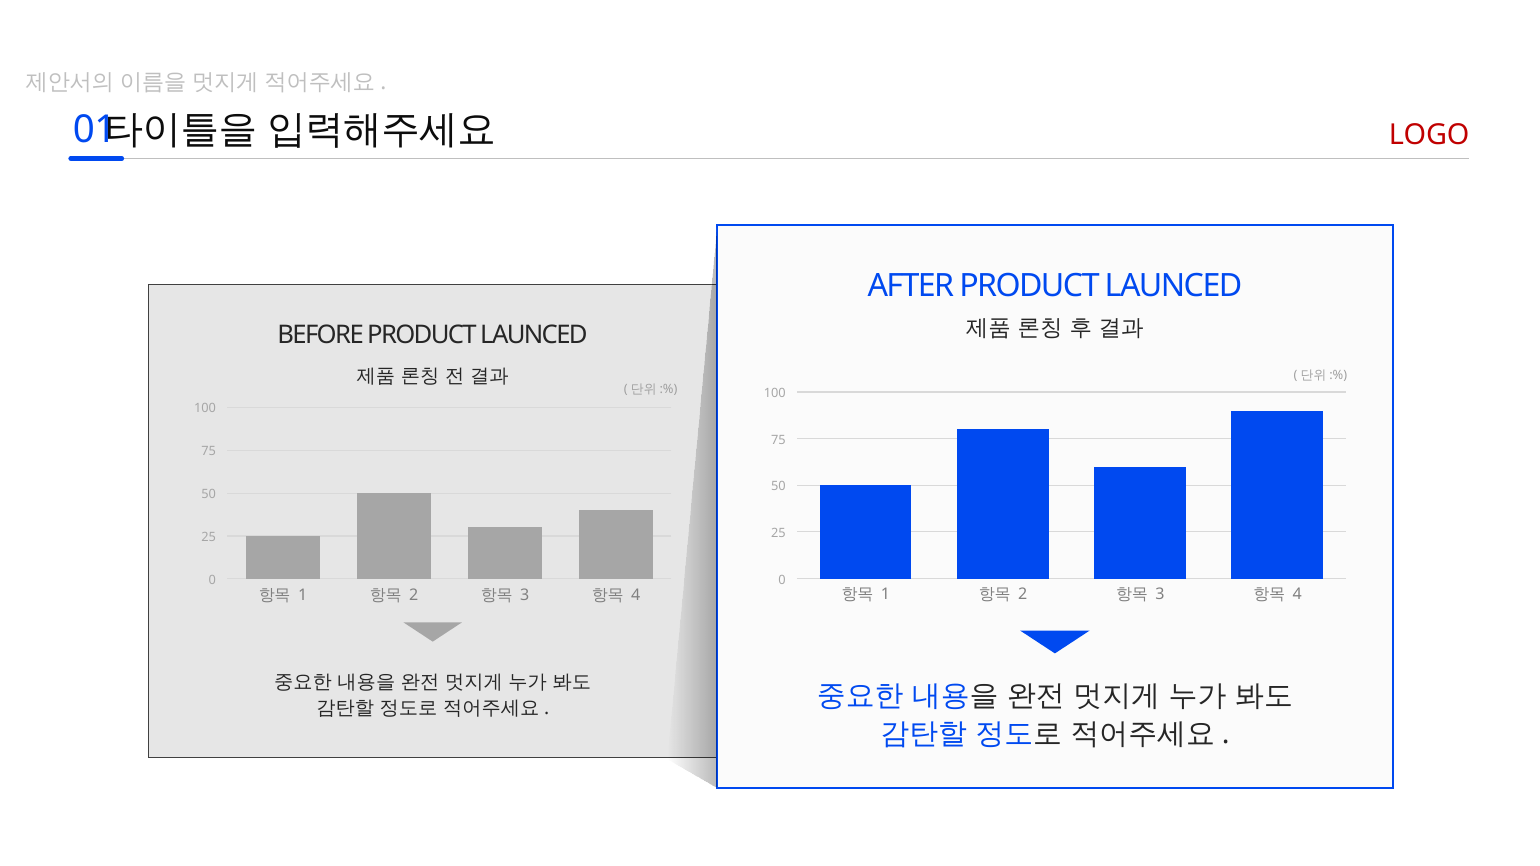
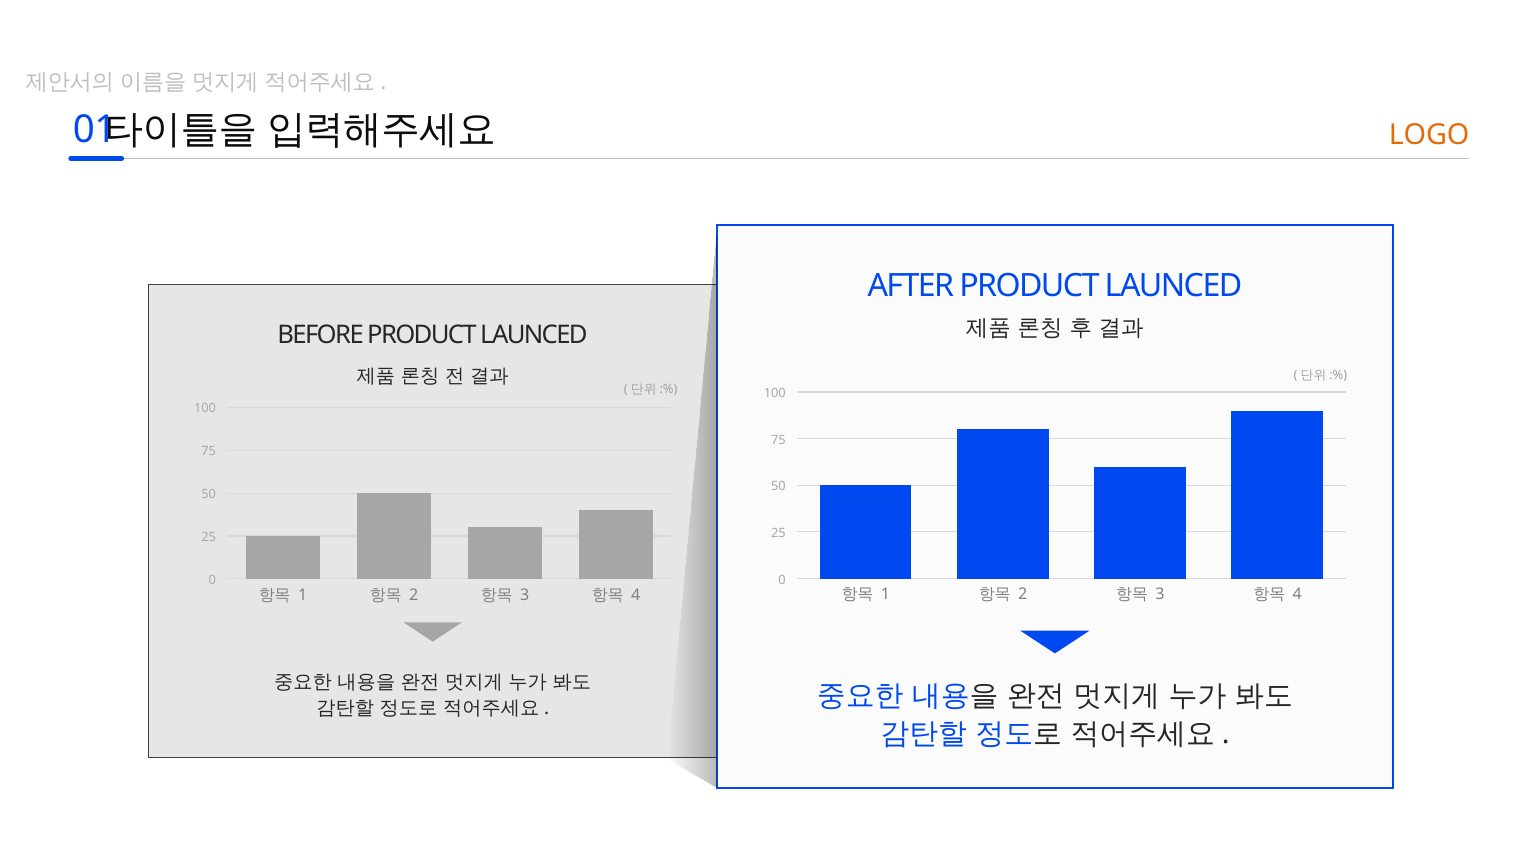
LOGO colour: red -> orange (1429, 135)
